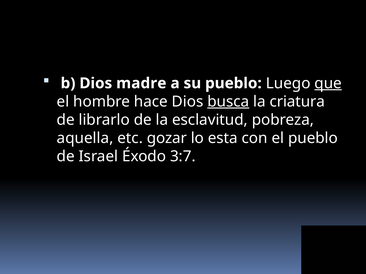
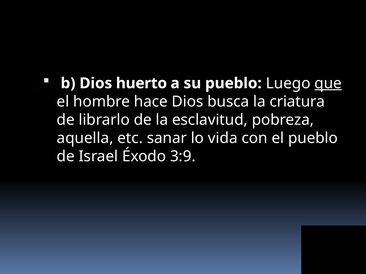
madre: madre -> huerto (141, 83)
busca underline: present -> none (228, 102)
gozar: gozar -> sanar (167, 138)
esta: esta -> vida (223, 138)
3:7: 3:7 -> 3:9 (183, 157)
